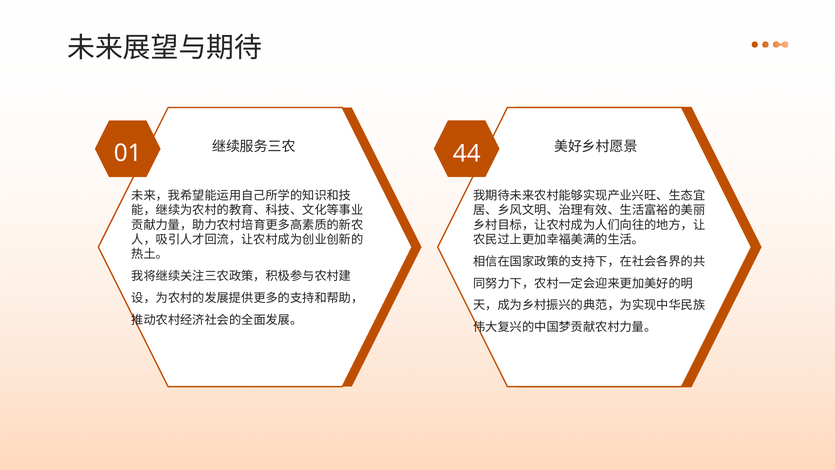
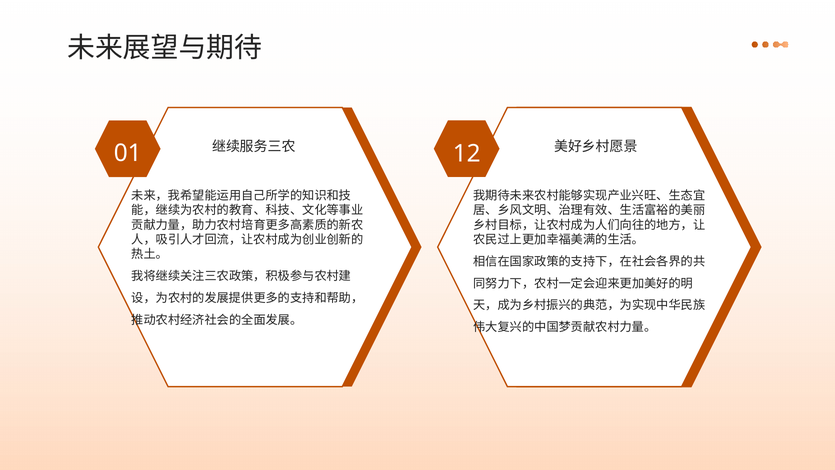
44: 44 -> 12 (467, 154)
